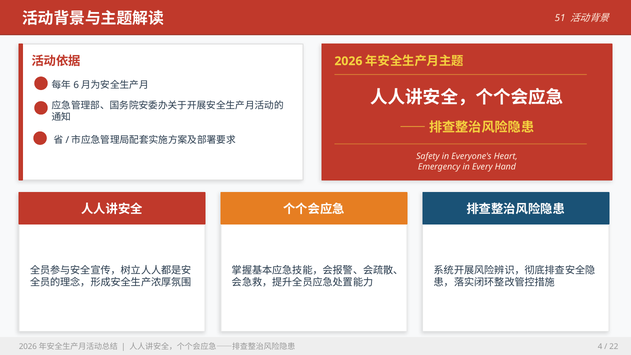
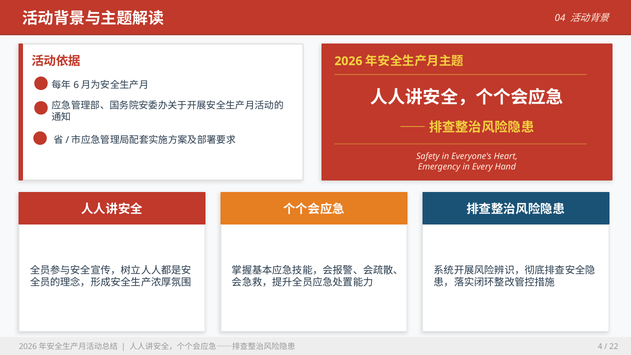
51: 51 -> 04 (560, 18)
